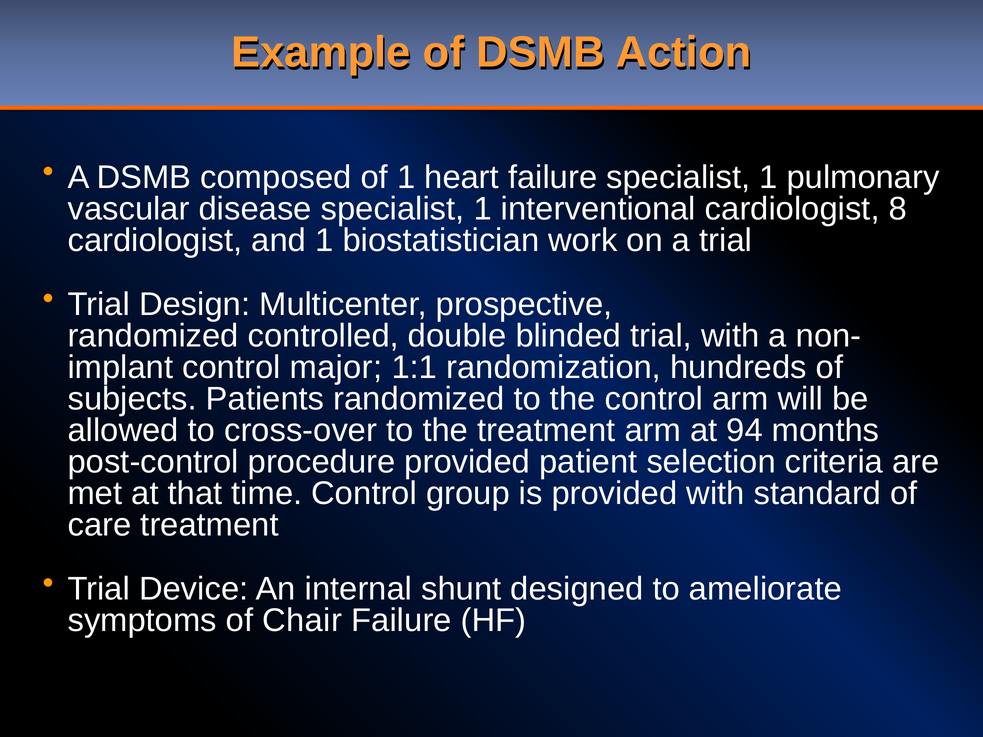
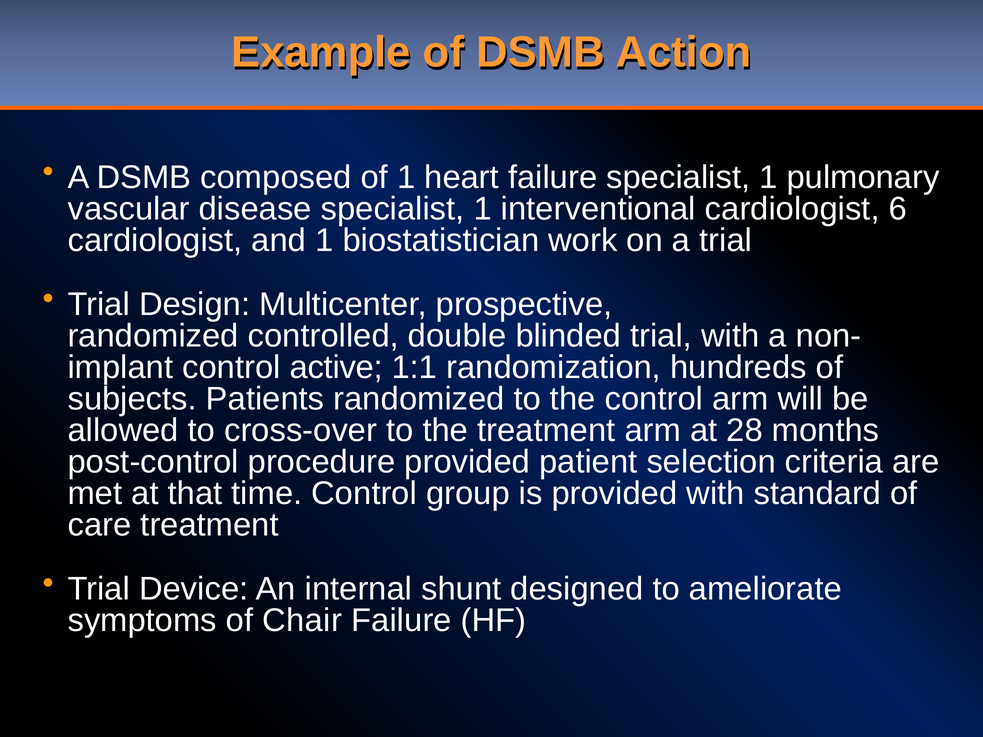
8: 8 -> 6 (898, 209)
major: major -> active (336, 368)
94: 94 -> 28 (745, 431)
